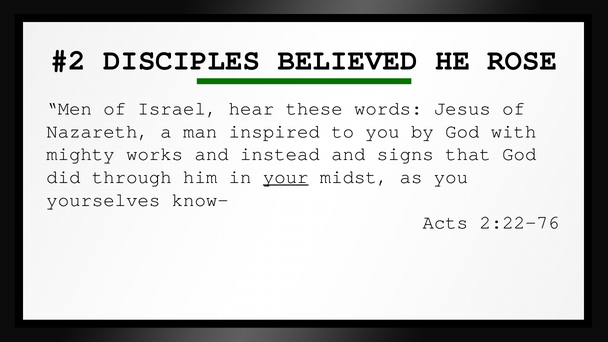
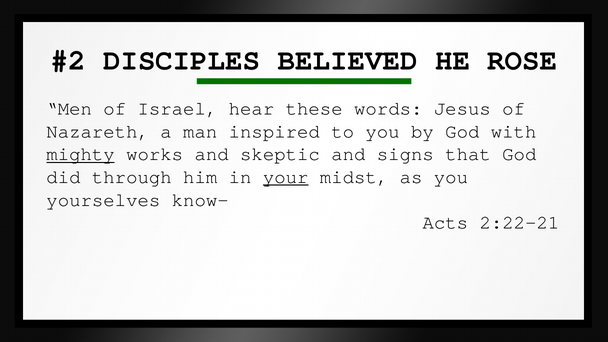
mighty underline: none -> present (81, 154)
instead: instead -> skeptic (280, 154)
2:22-76: 2:22-76 -> 2:22-21 (519, 223)
